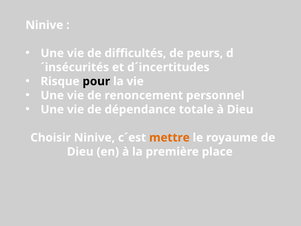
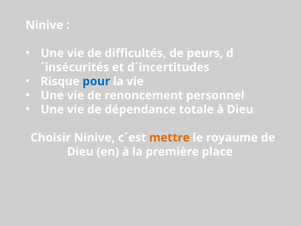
pour colour: black -> blue (96, 81)
